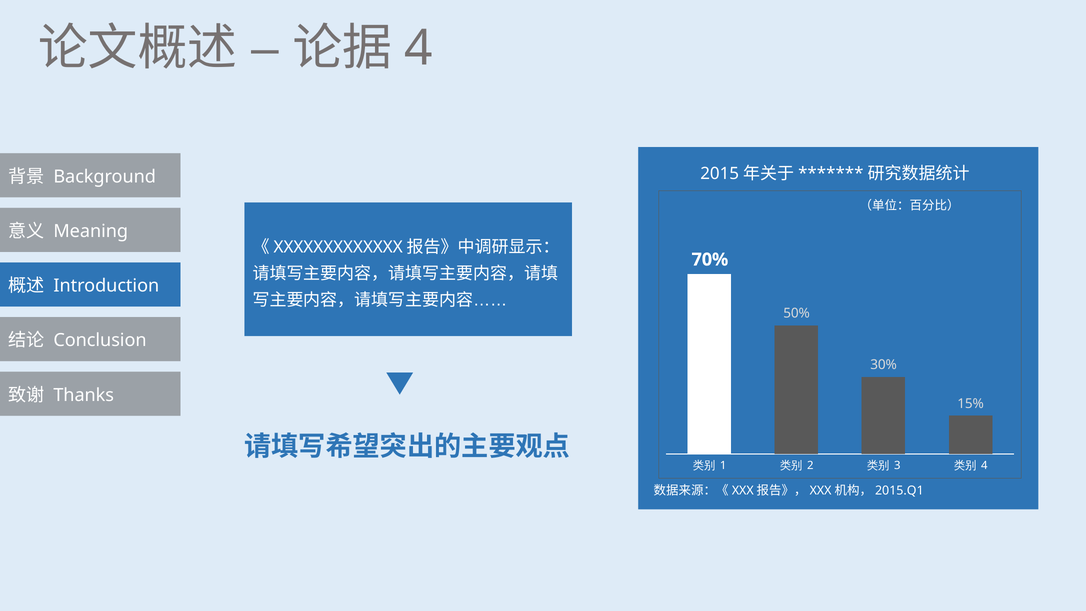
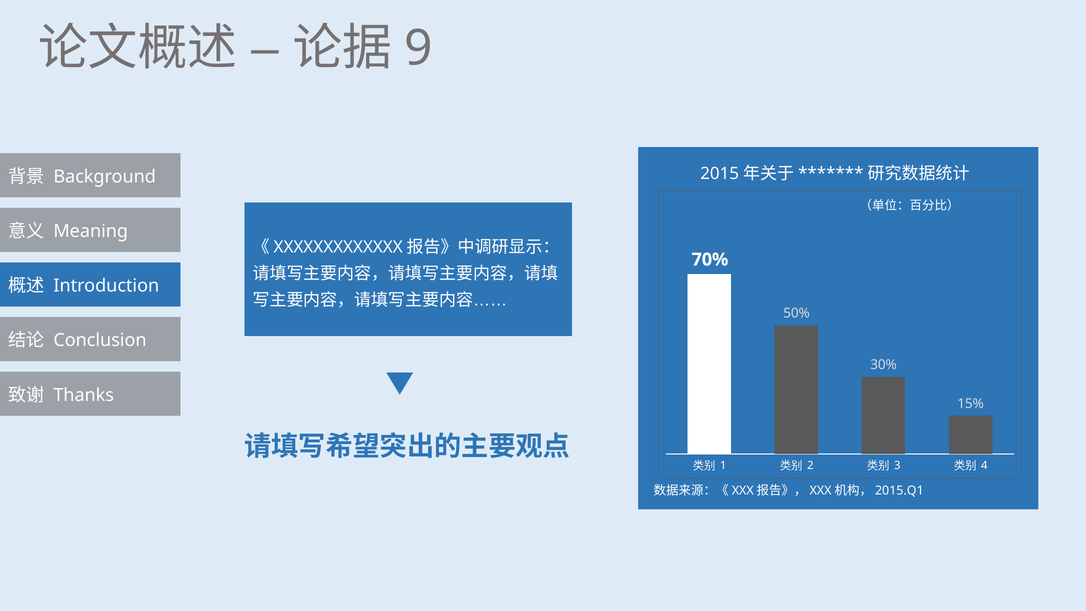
4: 4 -> 9 (419, 48)
